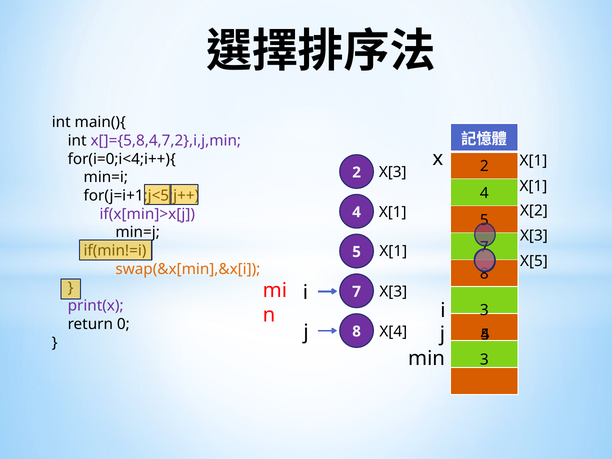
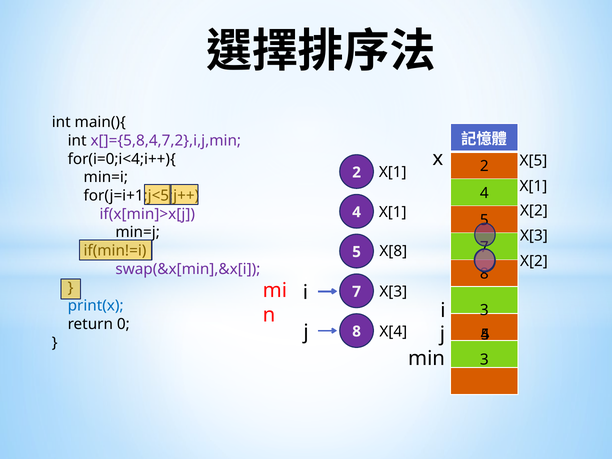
X[1: X[1 -> X[5 (533, 161)
X[3: X[3 -> X[1 (393, 172)
X[1: X[1 -> X[8 (393, 251)
X[5: X[5 -> X[2 (534, 261)
swap(&x[min],&x[i colour: orange -> purple (188, 269)
print(x colour: purple -> blue (96, 306)
